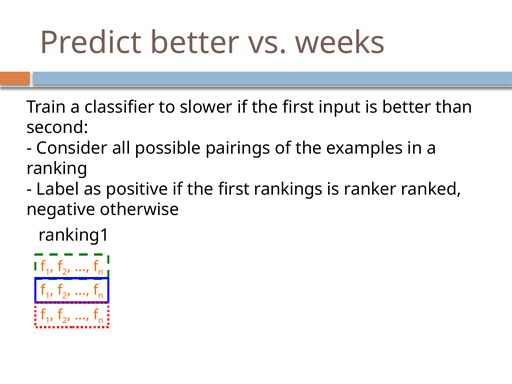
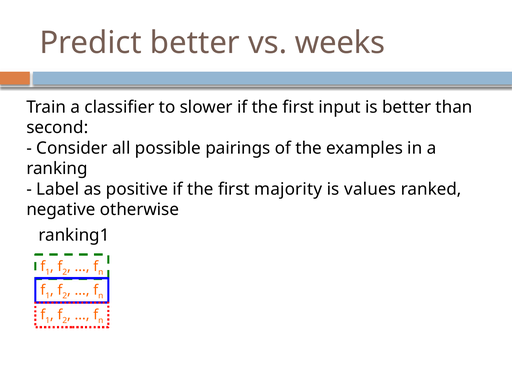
rankings: rankings -> majority (288, 189)
ranker: ranker -> values (370, 189)
